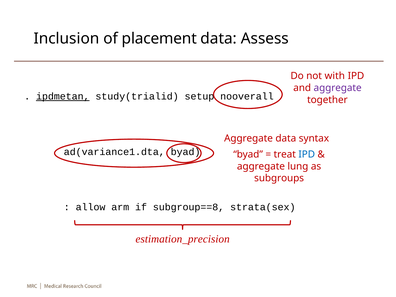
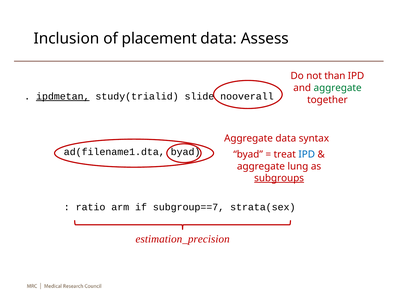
with: with -> than (335, 76)
aggregate colour: purple -> green (338, 88)
setup: setup -> slide (199, 96)
ad(variance1.dta: ad(variance1.dta -> ad(filename1.dta (114, 152)
subgroups underline: none -> present (279, 178)
allow: allow -> ratio (91, 207)
subgroup==8: subgroup==8 -> subgroup==7 (189, 207)
